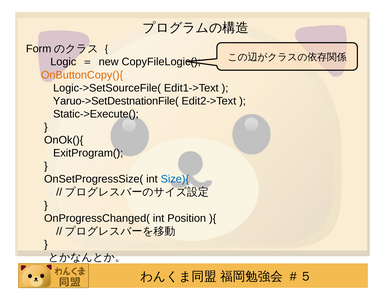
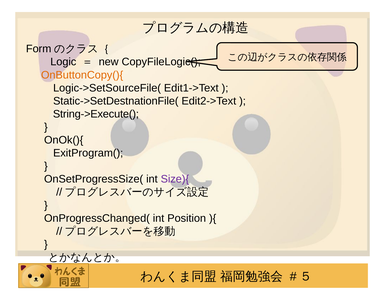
Yaruo->SetDestnationFile(: Yaruo->SetDestnationFile( -> Static->SetDestnationFile( (116, 101)
Static->Execute(: Static->Execute( -> String->Execute( (96, 114)
Size){ colour: blue -> purple (175, 179)
